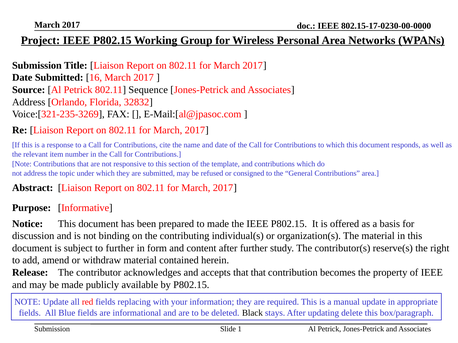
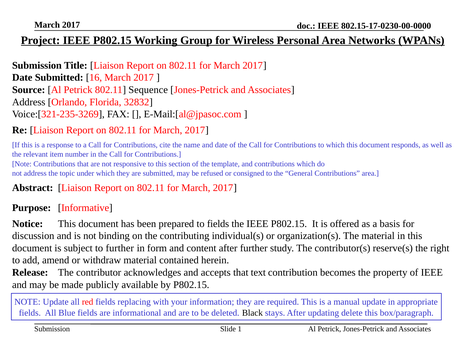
to made: made -> fields (218, 224)
that that: that -> text (258, 273)
